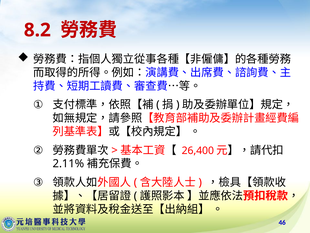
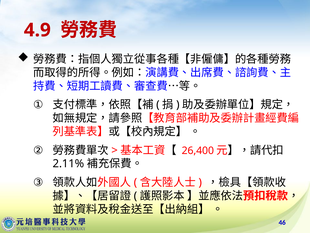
8.2: 8.2 -> 4.9 (37, 30)
